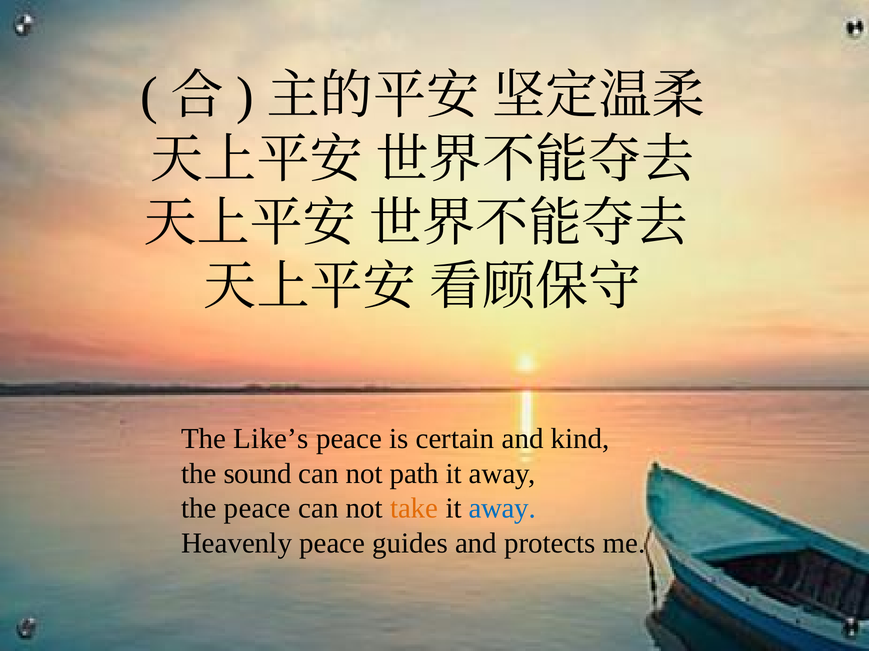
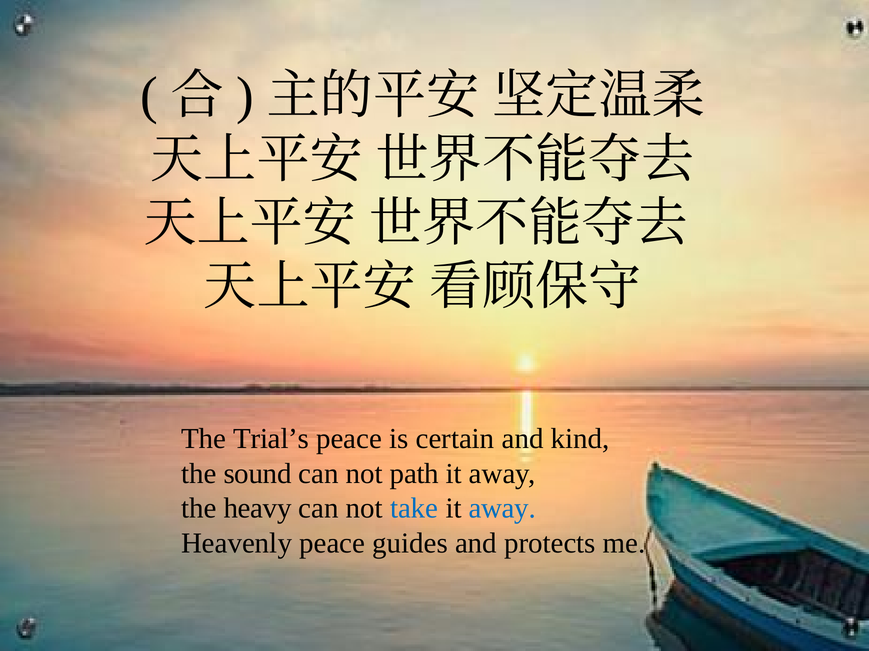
Like’s: Like’s -> Trial’s (271, 439)
the peace: peace -> heavy (258, 509)
take colour: orange -> blue (414, 509)
